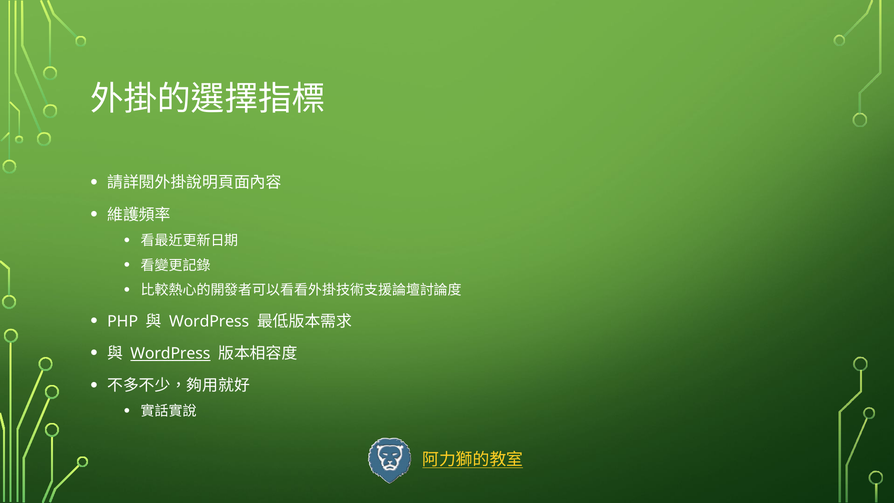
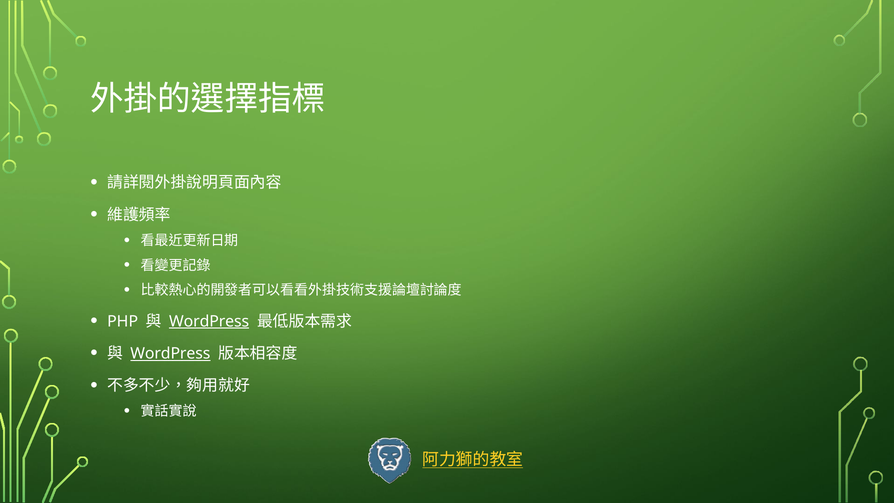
WordPress underline: none -> present (209, 321)
